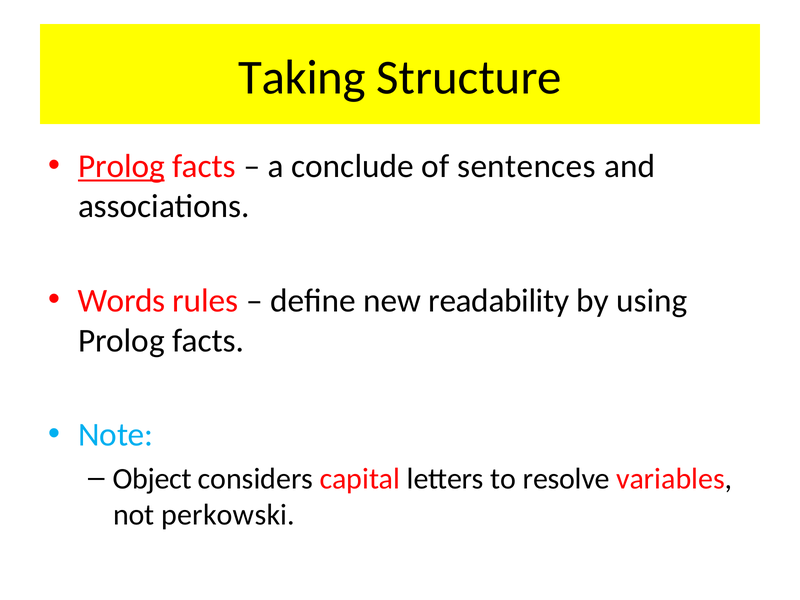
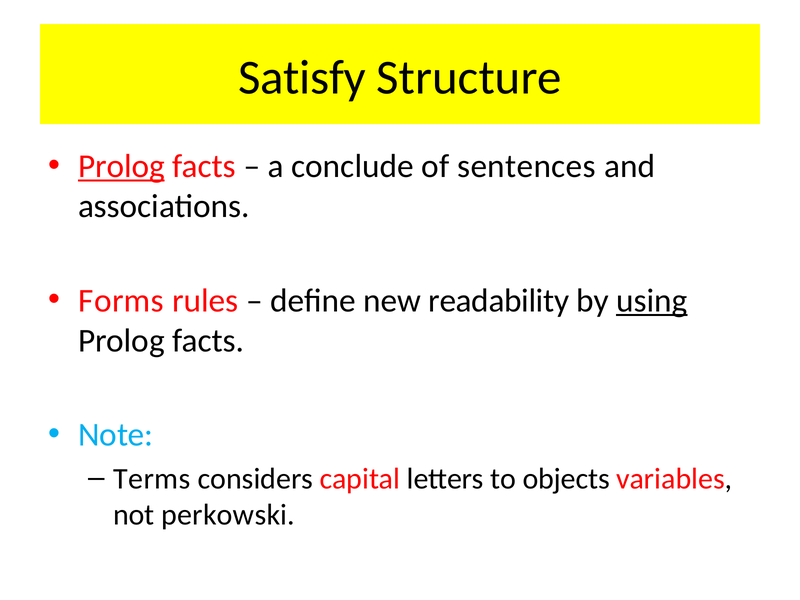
Taking: Taking -> Satisfy (302, 77)
Words: Words -> Forms (121, 301)
using underline: none -> present (652, 301)
Object: Object -> Terms (152, 479)
resolve: resolve -> objects (566, 479)
